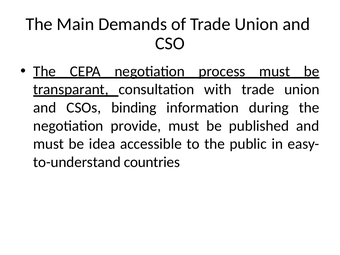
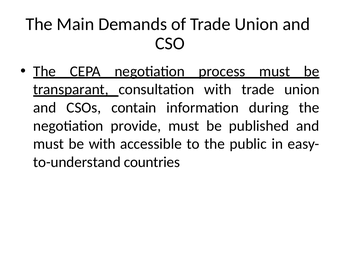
binding: binding -> contain (134, 108)
be idea: idea -> with (102, 144)
